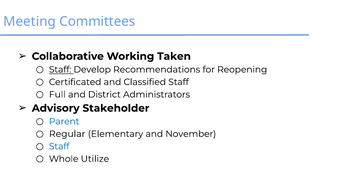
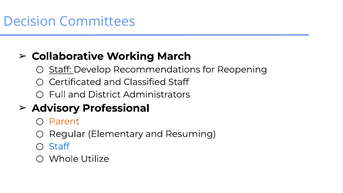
Meeting: Meeting -> Decision (30, 21)
Taken: Taken -> March (174, 56)
Stakeholder: Stakeholder -> Professional (116, 108)
Parent colour: blue -> orange (64, 121)
November: November -> Resuming (191, 134)
